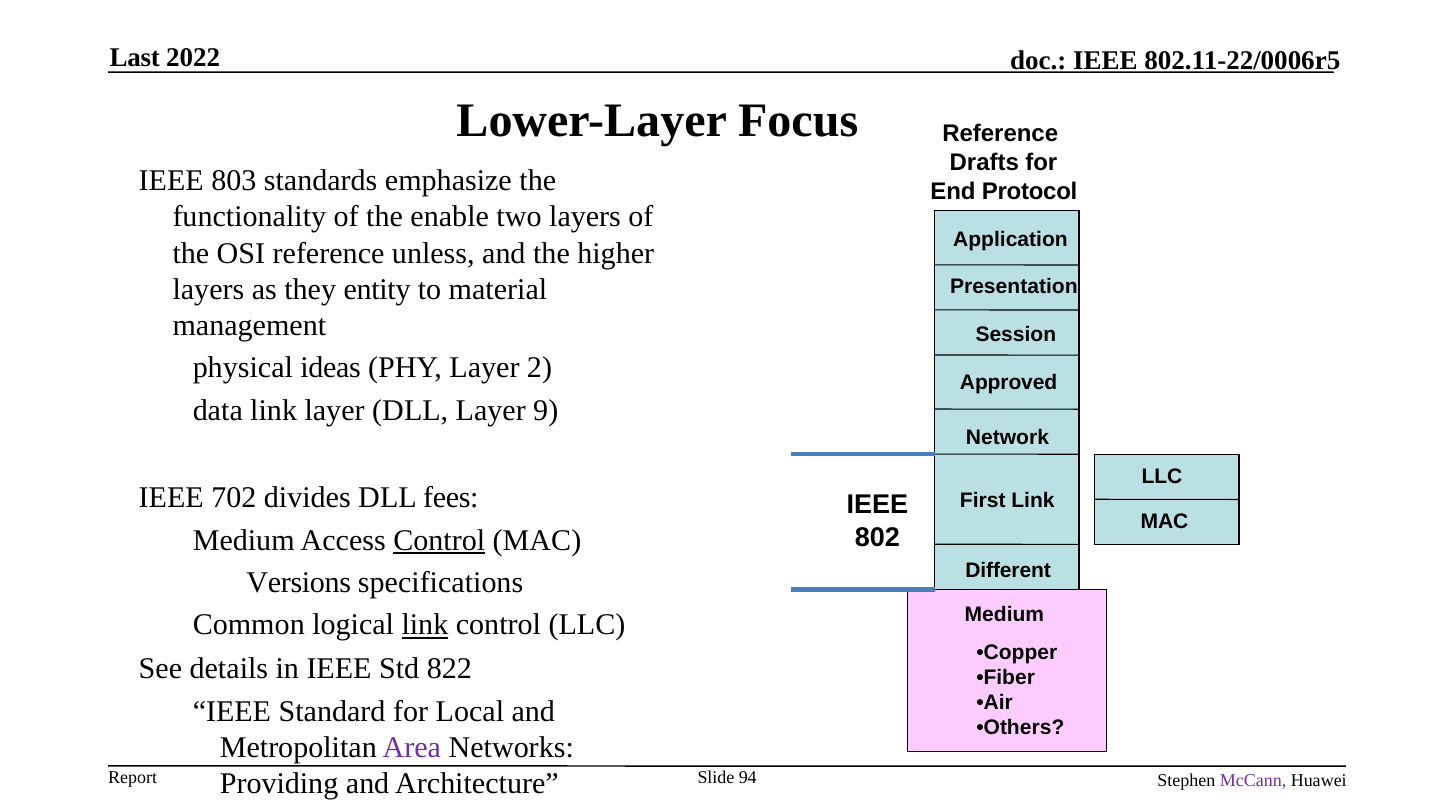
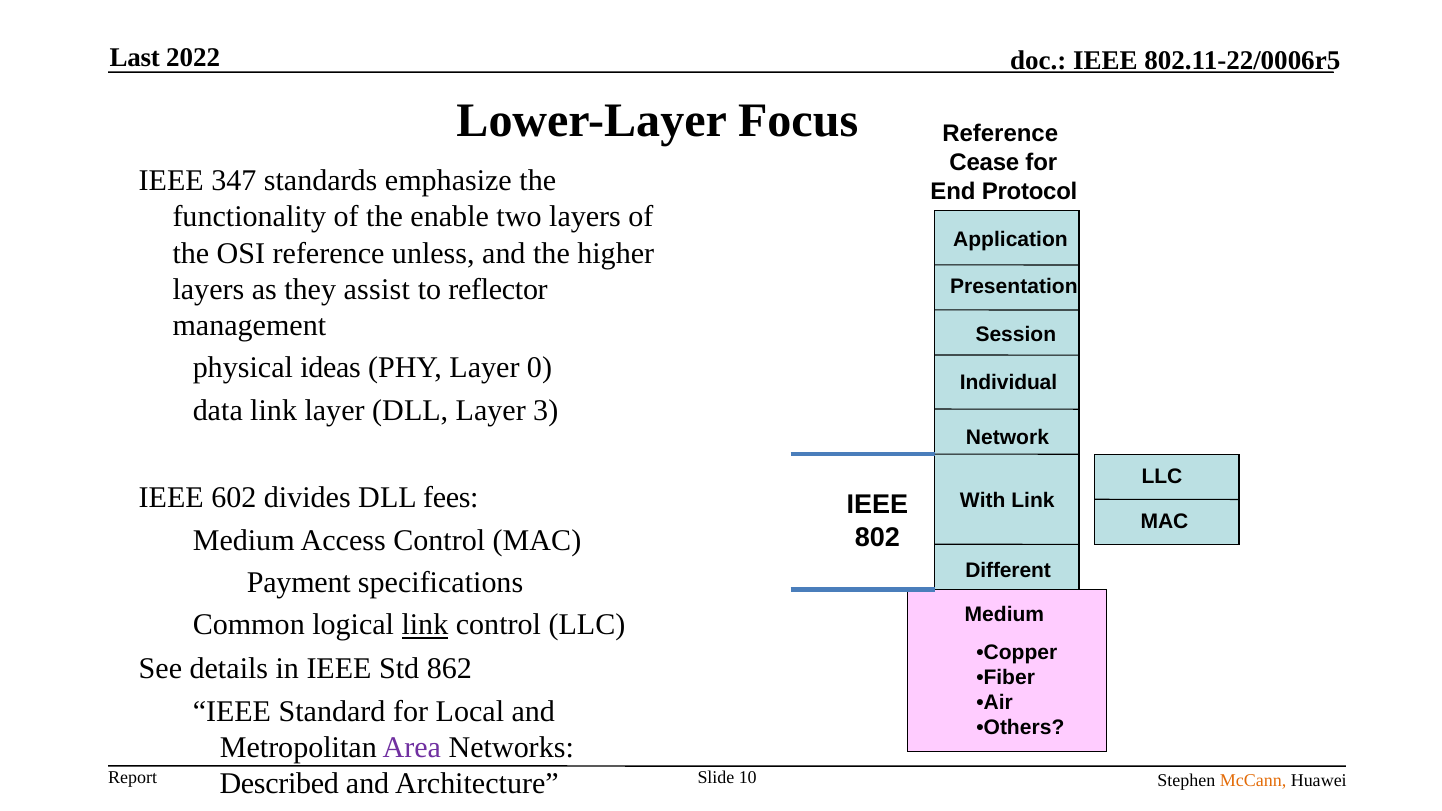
Drafts: Drafts -> Cease (984, 162)
803: 803 -> 347 (234, 181)
entity: entity -> assist (377, 289)
material: material -> reflector (498, 289)
2: 2 -> 0 (540, 368)
Approved: Approved -> Individual (1009, 382)
9: 9 -> 3 (546, 411)
702: 702 -> 602 (234, 497)
First: First -> With (983, 501)
Control underline: present -> none (439, 540)
Versions: Versions -> Payment (299, 582)
822: 822 -> 862 (449, 669)
94: 94 -> 10 (748, 778)
Providing: Providing -> Described (279, 784)
McCann colour: purple -> orange (1253, 781)
